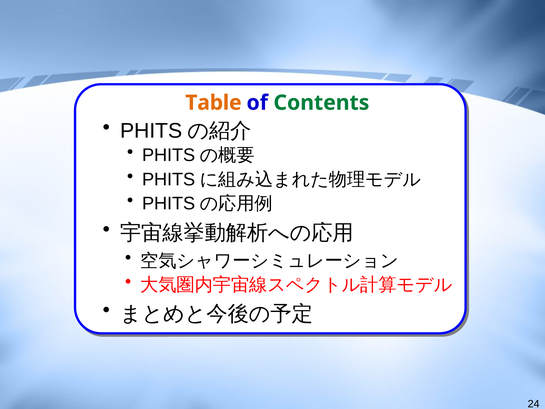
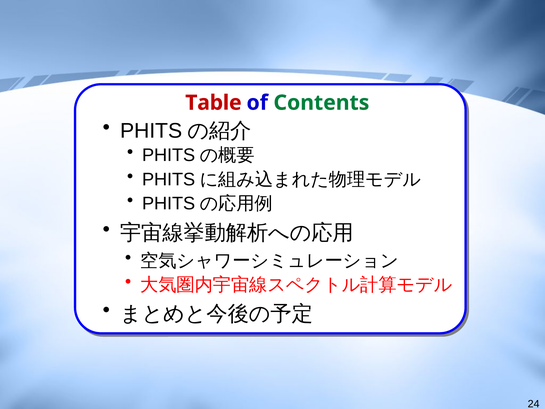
Table colour: orange -> red (213, 103)
